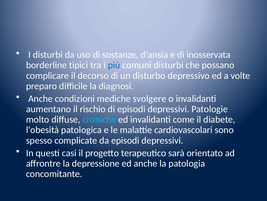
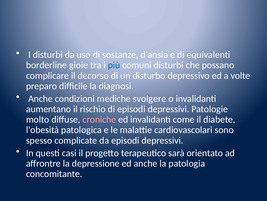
inosservata: inosservata -> equivalenti (209, 55)
tipici: tipici -> gioie (79, 65)
croniche colour: light blue -> pink (99, 119)
